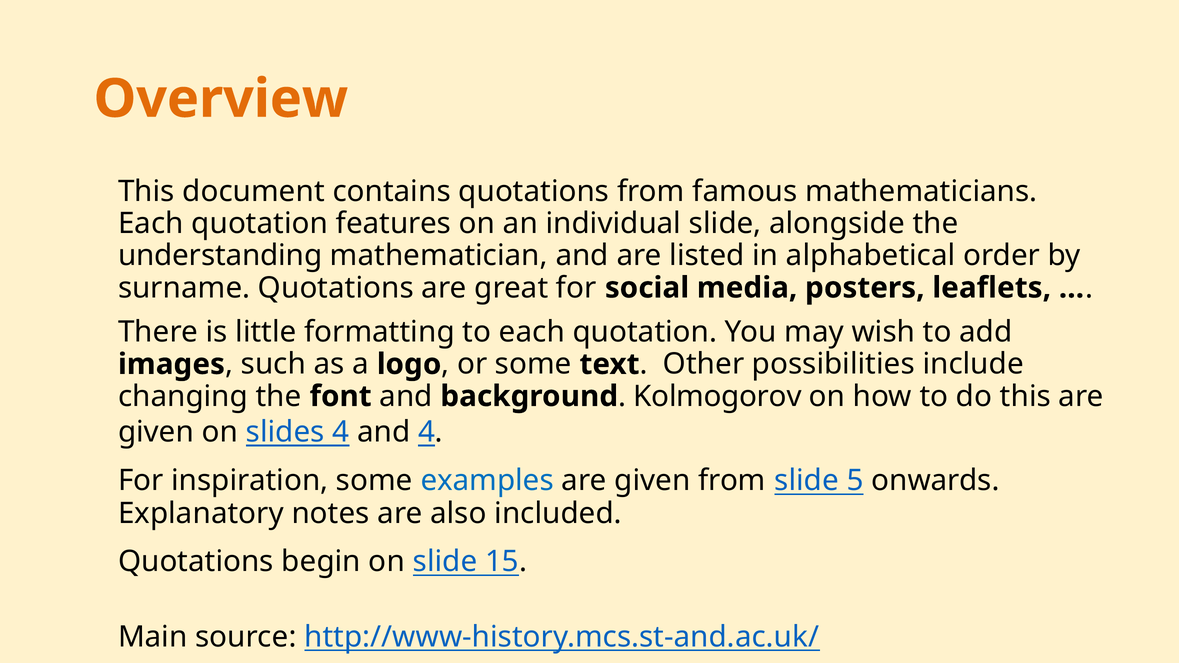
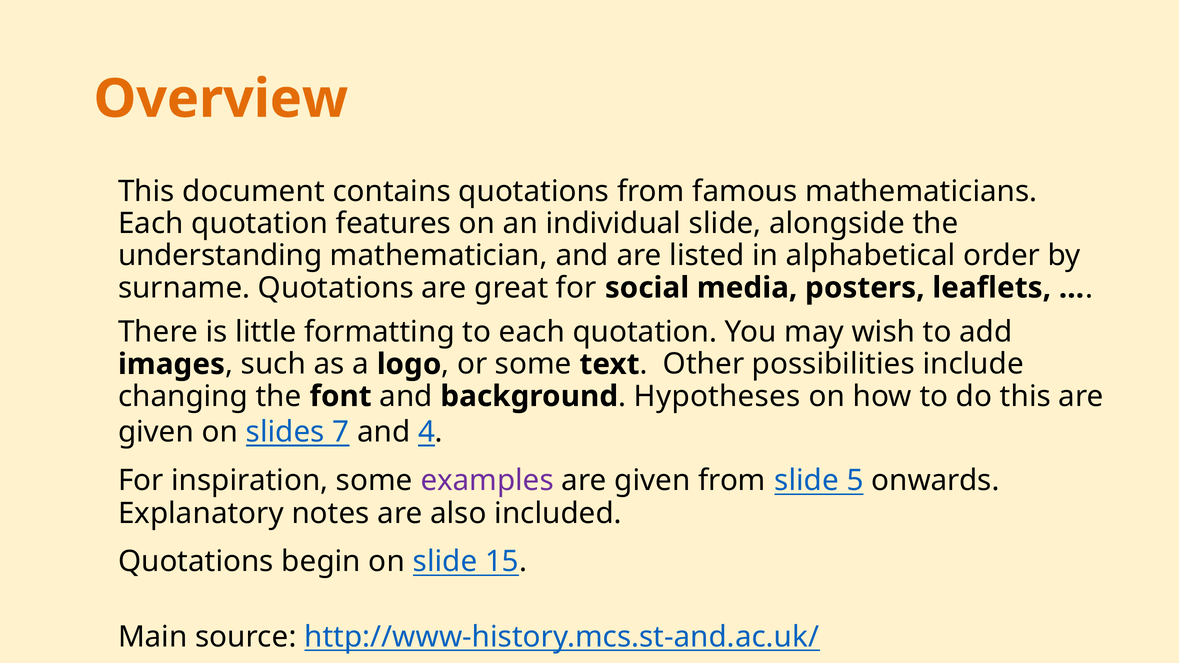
Kolmogorov: Kolmogorov -> Hypotheses (717, 396)
slides 4: 4 -> 7 (341, 432)
examples colour: blue -> purple (487, 481)
